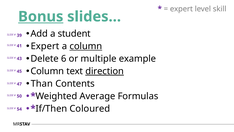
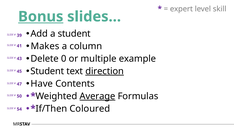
Expert: Expert -> Makes (45, 46)
column underline: present -> none (86, 46)
6: 6 -> 0 (64, 59)
Column: Column -> Student (47, 71)
Than: Than -> Have (42, 83)
Average underline: none -> present (97, 96)
